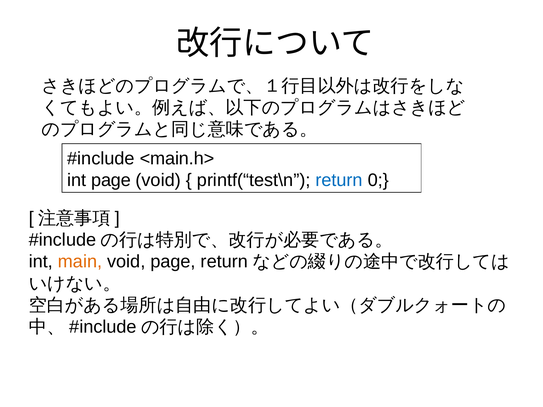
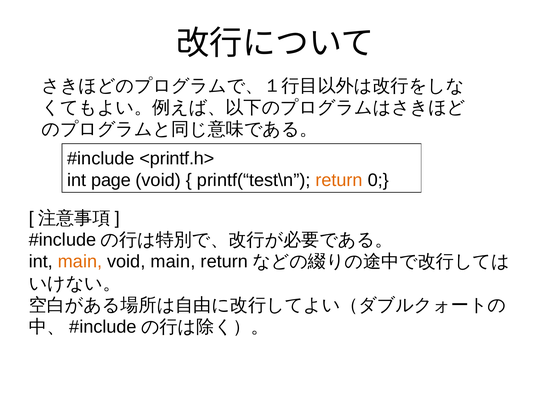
<main.h>: <main.h> -> <printf.h> (177, 159)
return colour: blue -> orange (339, 180)
void page: page -> main (173, 262)
